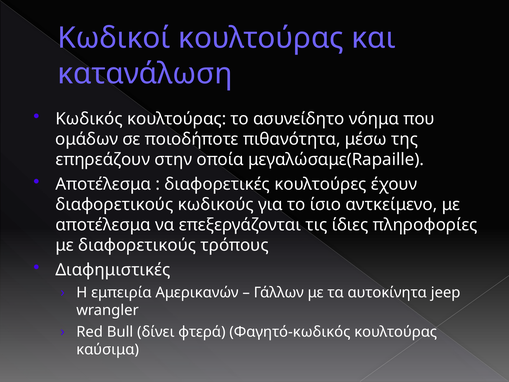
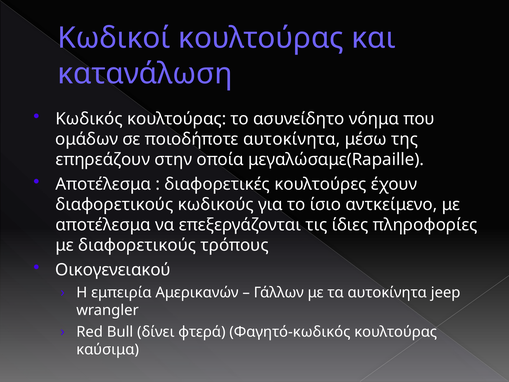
ποιοδήποτε πιθανότητα: πιθανότητα -> αυτοκίνητα (292, 139)
Διαφημιστικές: Διαφημιστικές -> Οικογενειακού (113, 270)
